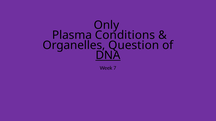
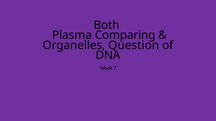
Only: Only -> Both (107, 25)
Conditions: Conditions -> Comparing (125, 35)
DNA underline: present -> none (108, 55)
